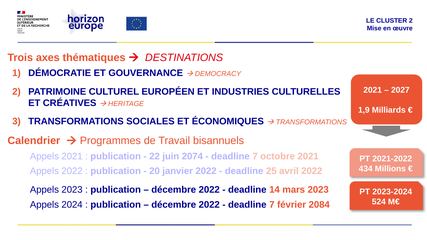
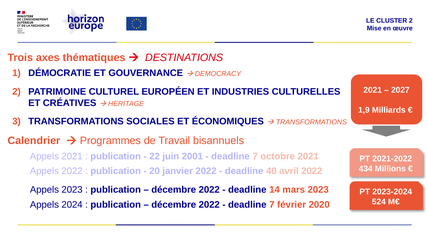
2074: 2074 -> 2001 (192, 156)
25: 25 -> 40 (271, 171)
2084: 2084 -> 2020 (319, 205)
